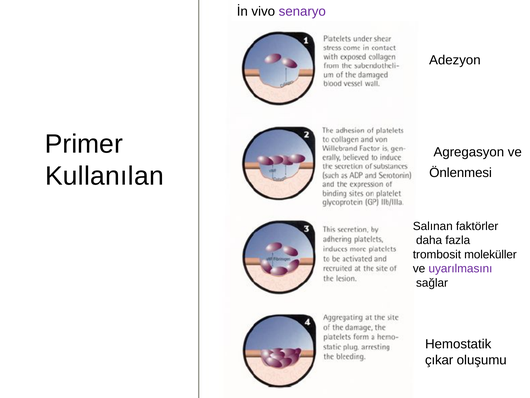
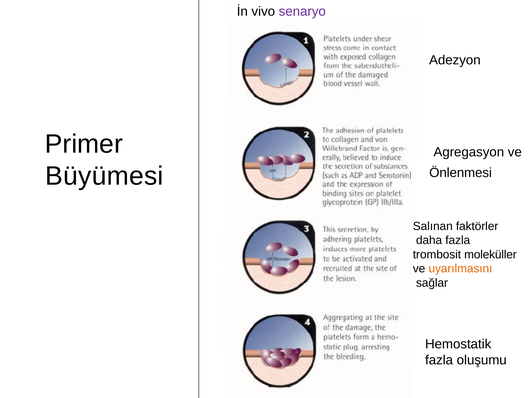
Kullanılan: Kullanılan -> Büyümesi (104, 176)
uyarılmasını colour: purple -> orange (460, 268)
çıkar: çıkar -> fazla (439, 360)
